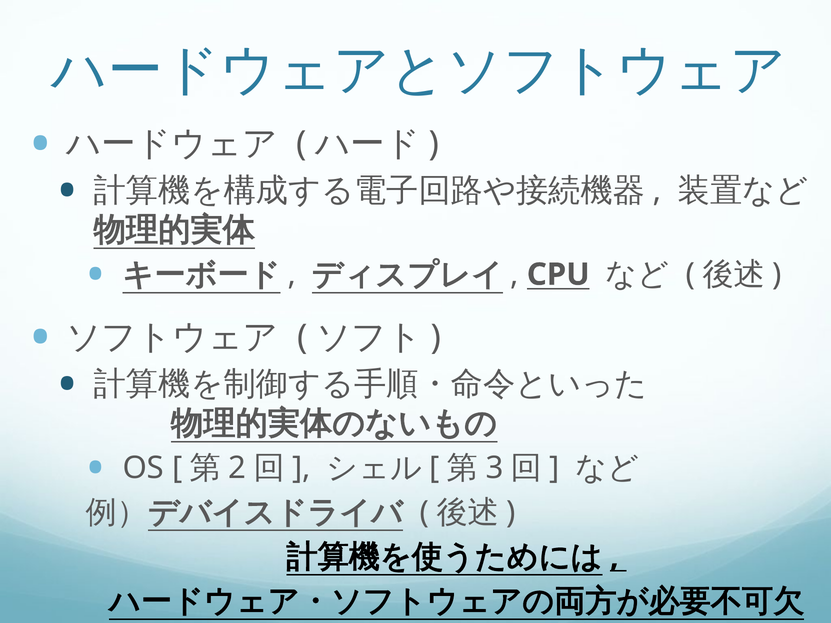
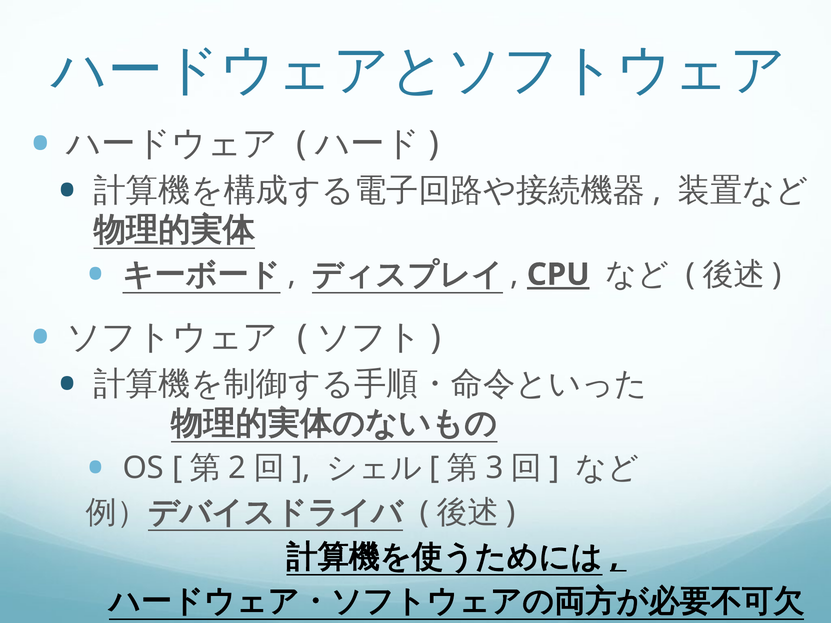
CPU underline: none -> present (558, 275)
